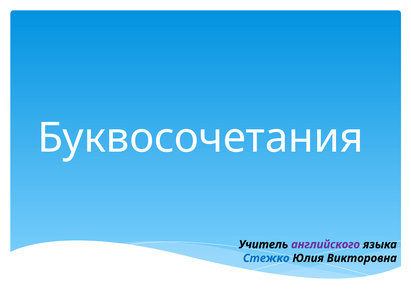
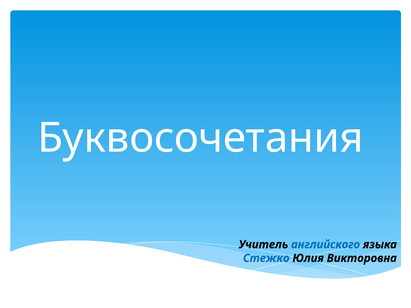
английского colour: purple -> blue (326, 245)
